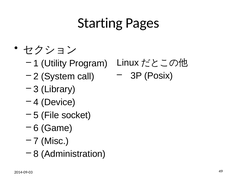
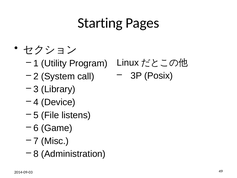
socket: socket -> listens (76, 115)
